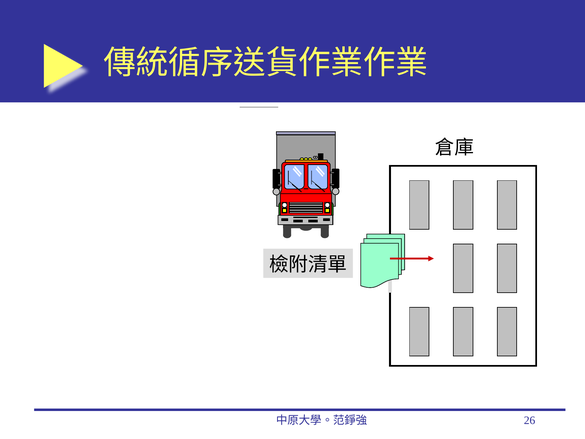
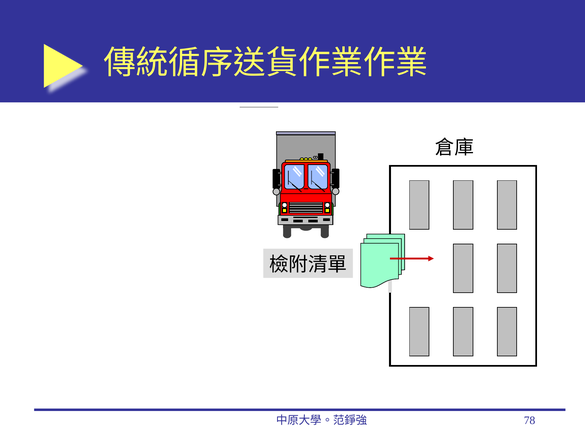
26: 26 -> 78 (530, 420)
